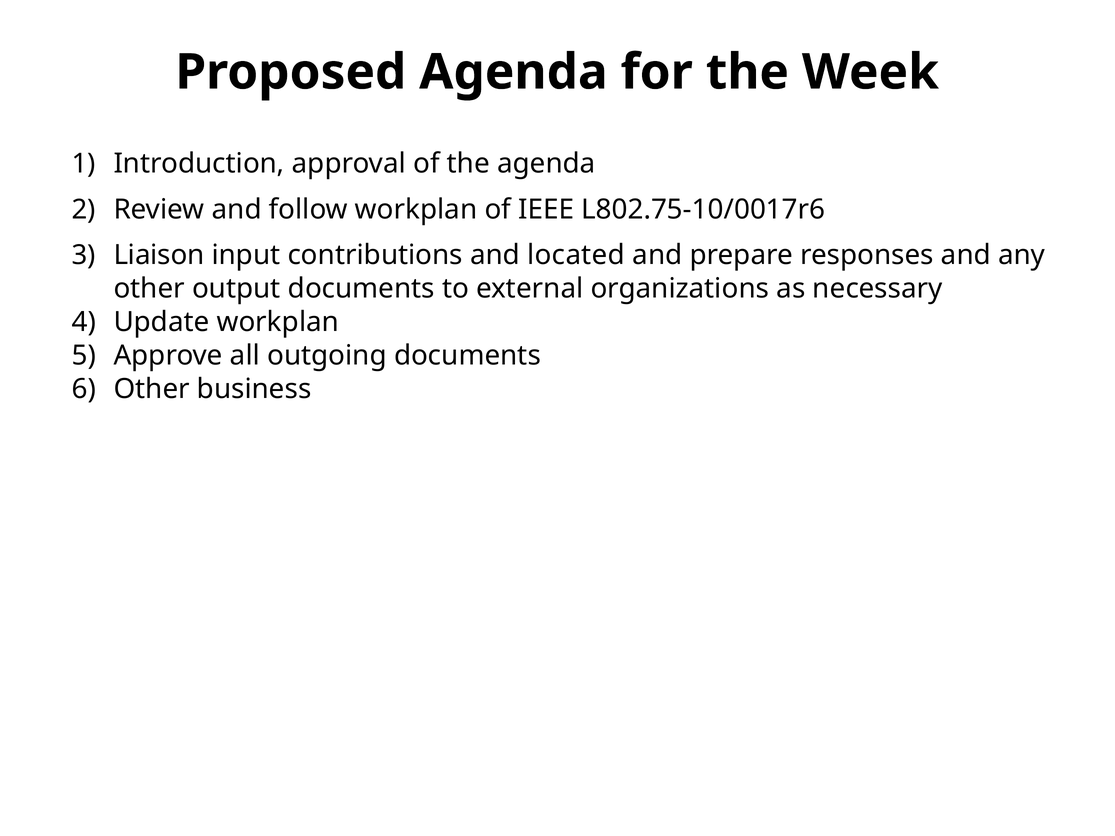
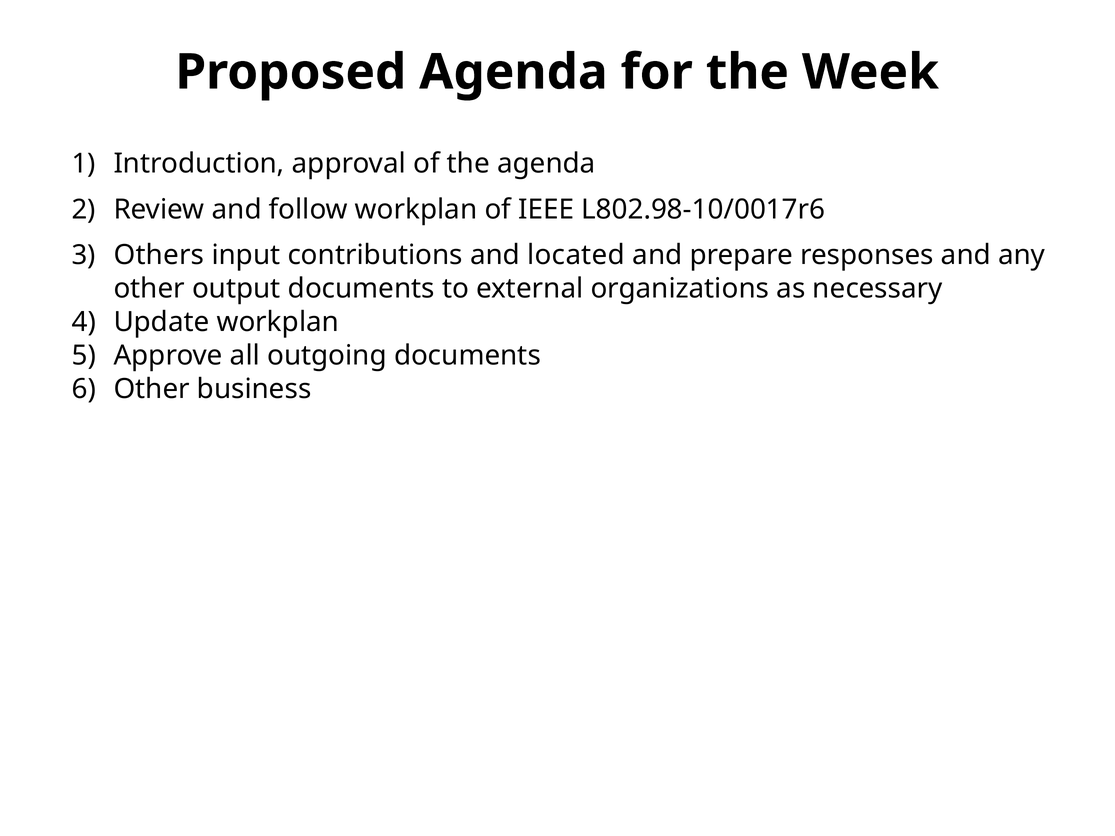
L802.75-10/0017r6: L802.75-10/0017r6 -> L802.98-10/0017r6 (703, 209)
Liaison: Liaison -> Others (159, 255)
